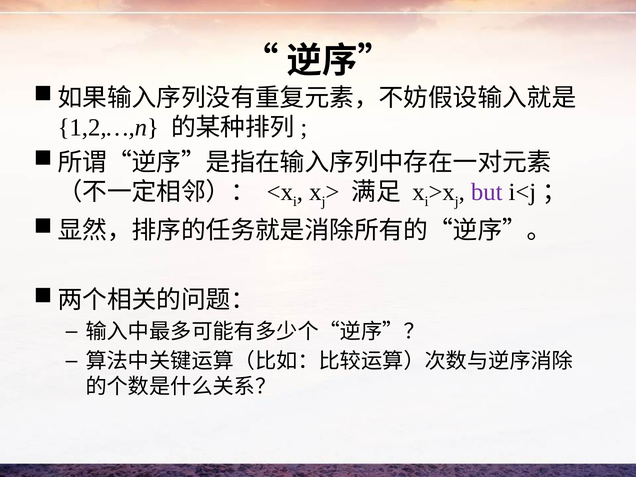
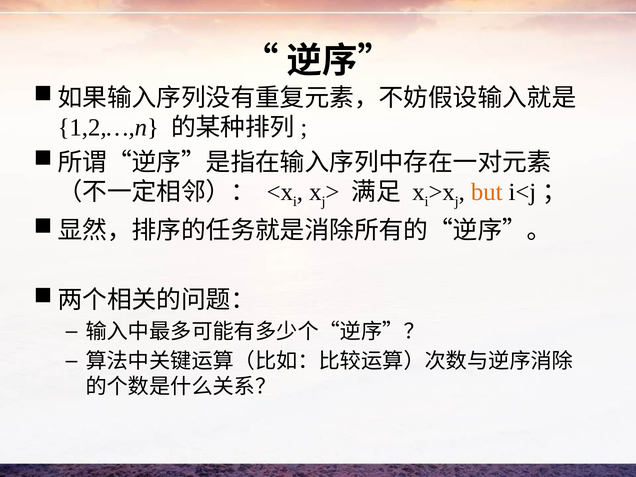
but colour: purple -> orange (487, 192)
